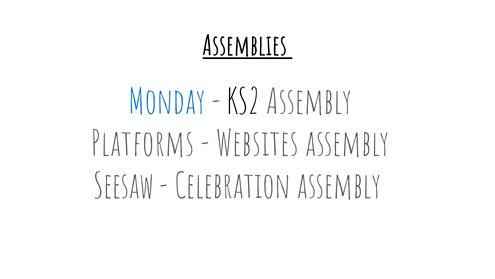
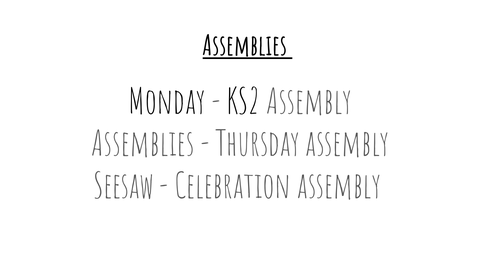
Monday colour: blue -> black (167, 102)
Platforms: Platforms -> Assemblies (143, 144)
Websites: Websites -> Thursday (258, 144)
